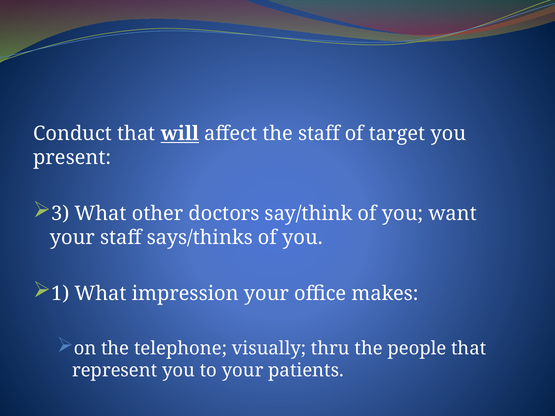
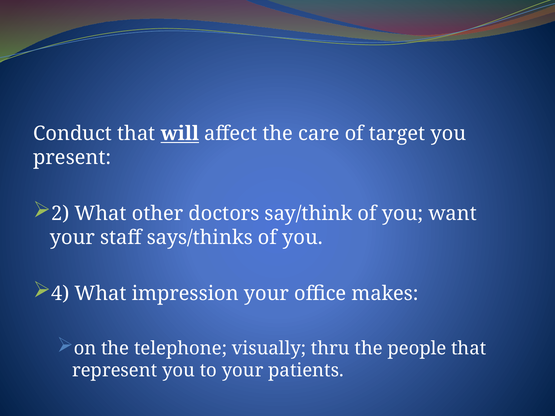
the staff: staff -> care (319, 134)
3: 3 -> 2 (60, 214)
1: 1 -> 4 (60, 294)
